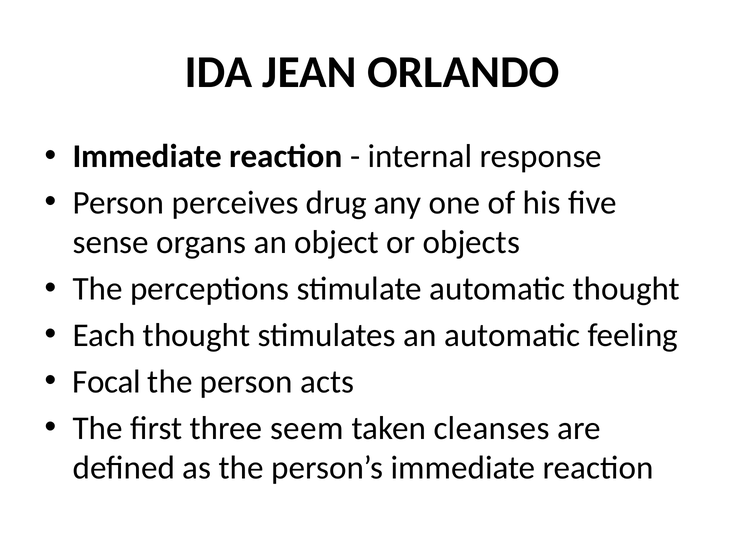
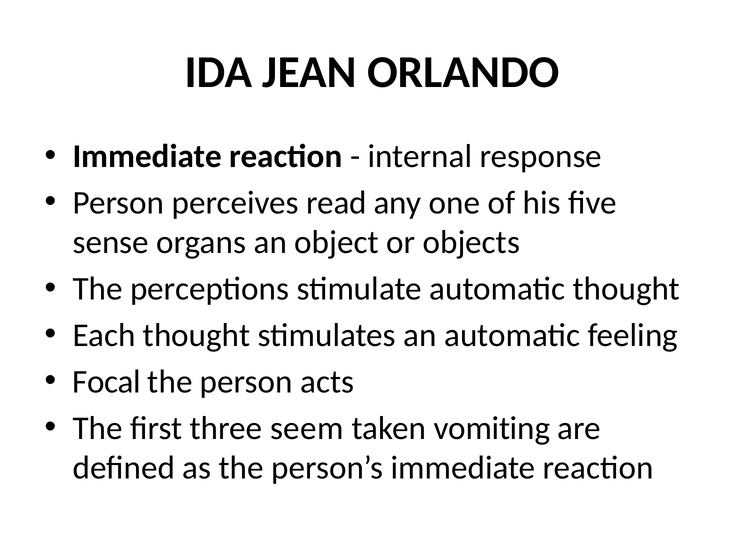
drug: drug -> read (336, 203)
cleanses: cleanses -> vomiting (492, 428)
